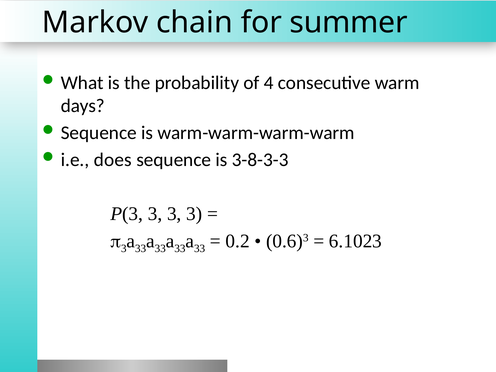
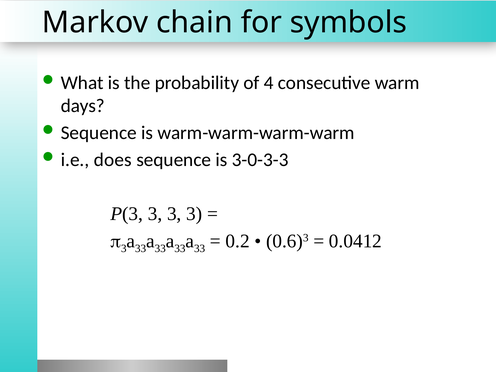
summer: summer -> symbols (348, 23)
3-8-3-3: 3-8-3-3 -> 3-0-3-3 (260, 160)
6.1023: 6.1023 -> 0.0412 (355, 241)
